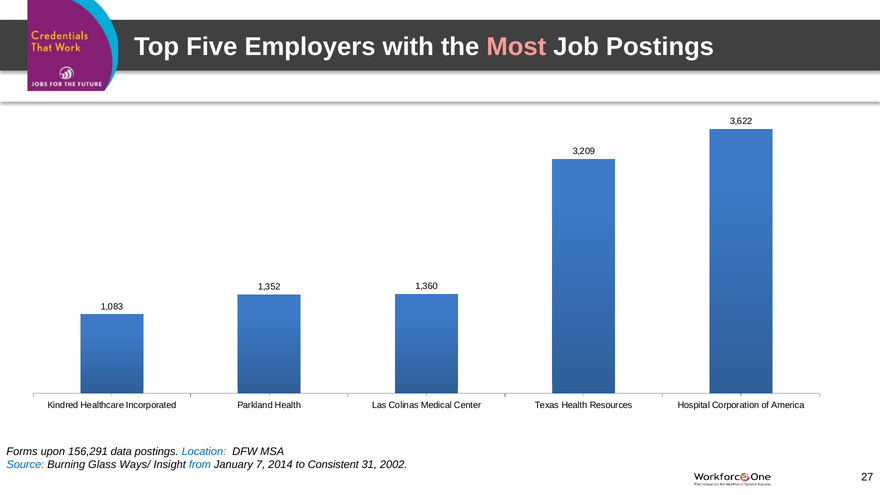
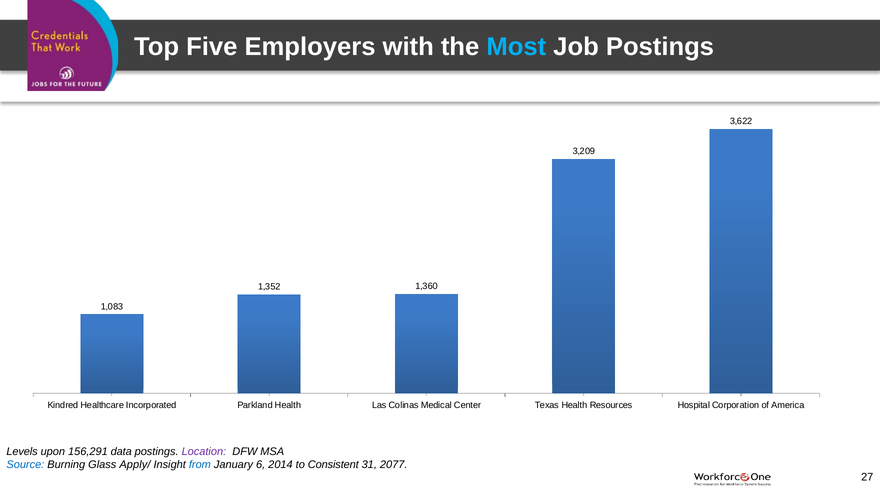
Most colour: pink -> light blue (516, 47)
Forms: Forms -> Levels (22, 452)
Location colour: blue -> purple (204, 452)
Ways/: Ways/ -> Apply/ (135, 465)
7: 7 -> 6 (261, 465)
2002: 2002 -> 2077 (394, 465)
